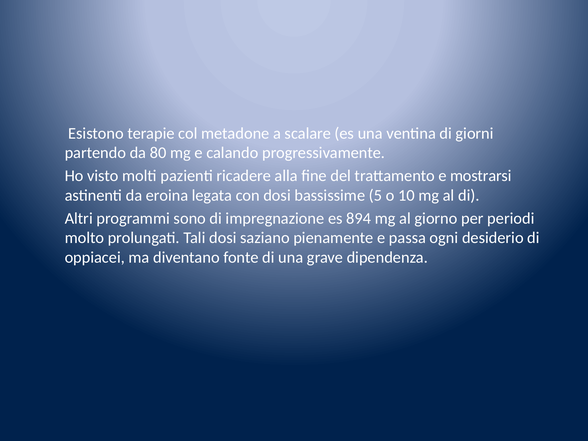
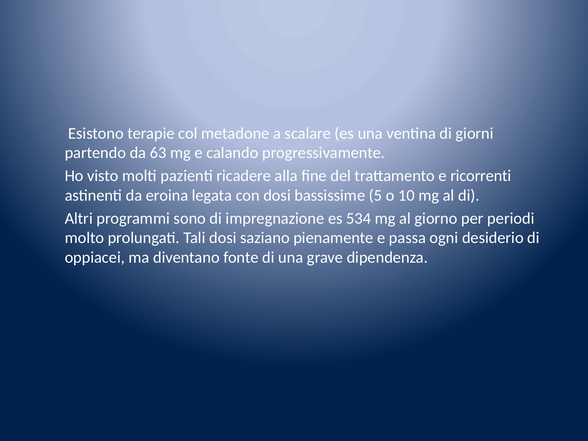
80: 80 -> 63 (158, 153)
mostrarsi: mostrarsi -> ricorrenti (481, 176)
894: 894 -> 534 (359, 218)
